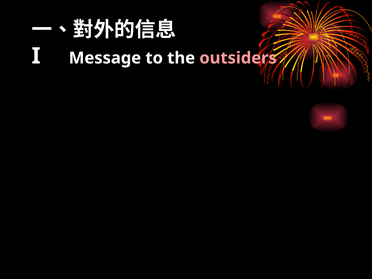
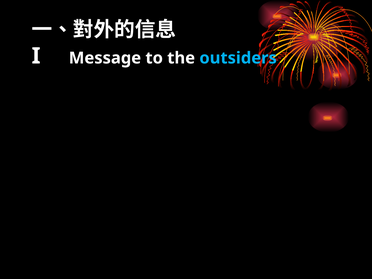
outsiders colour: pink -> light blue (238, 58)
